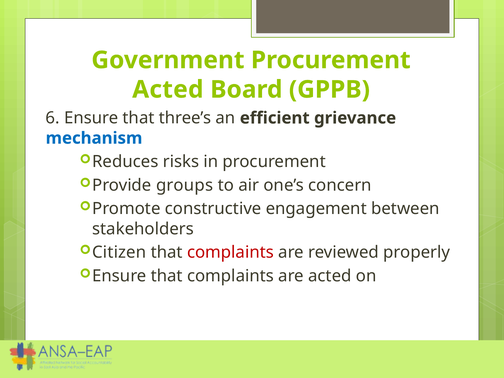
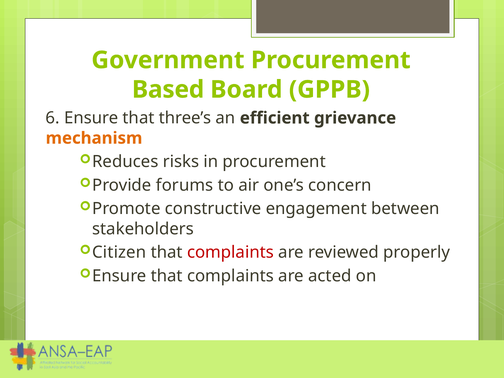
Acted: Acted -> Based (168, 90)
mechanism colour: blue -> orange (94, 138)
groups: groups -> forums (185, 185)
